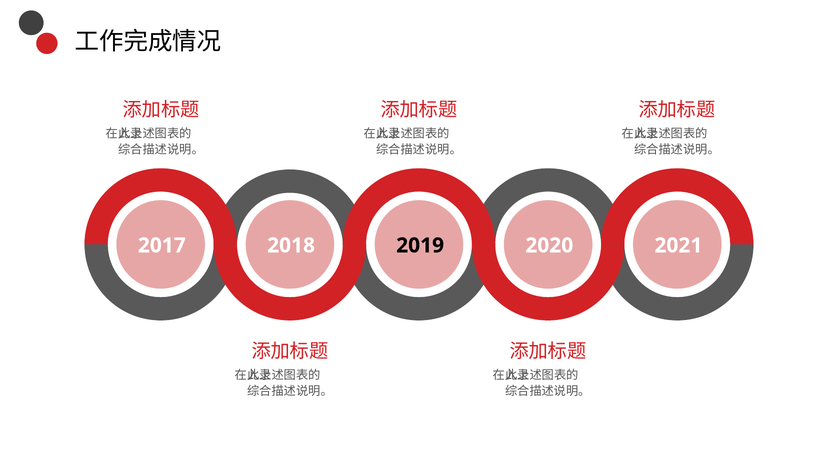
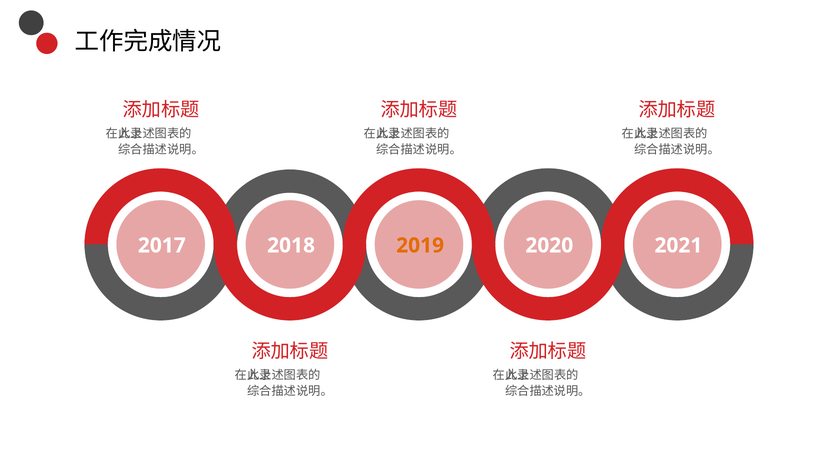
2019 colour: black -> orange (420, 246)
